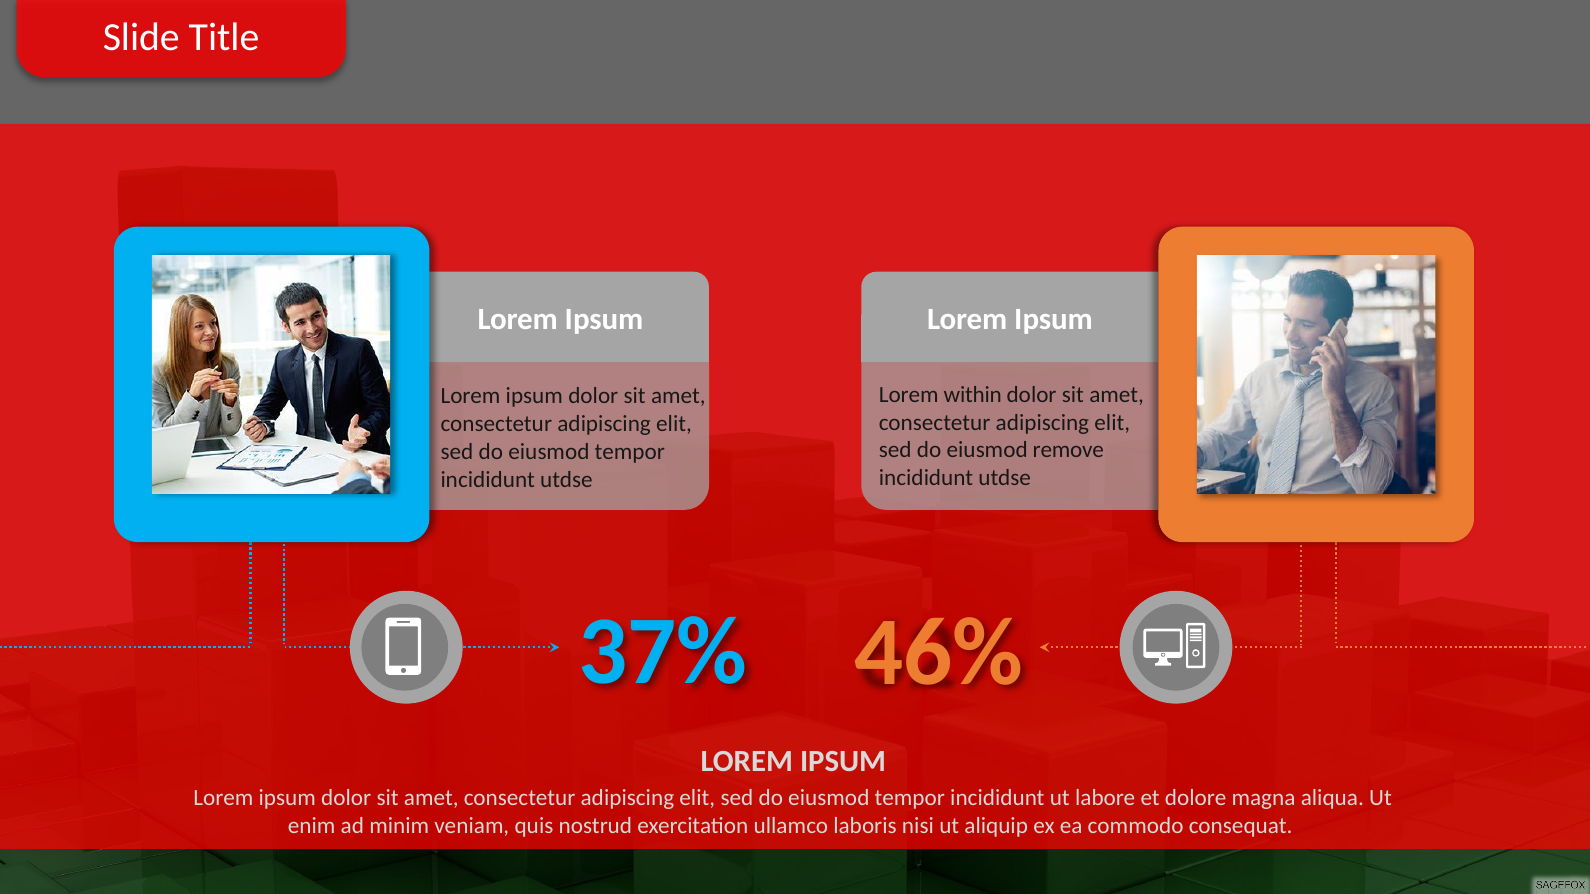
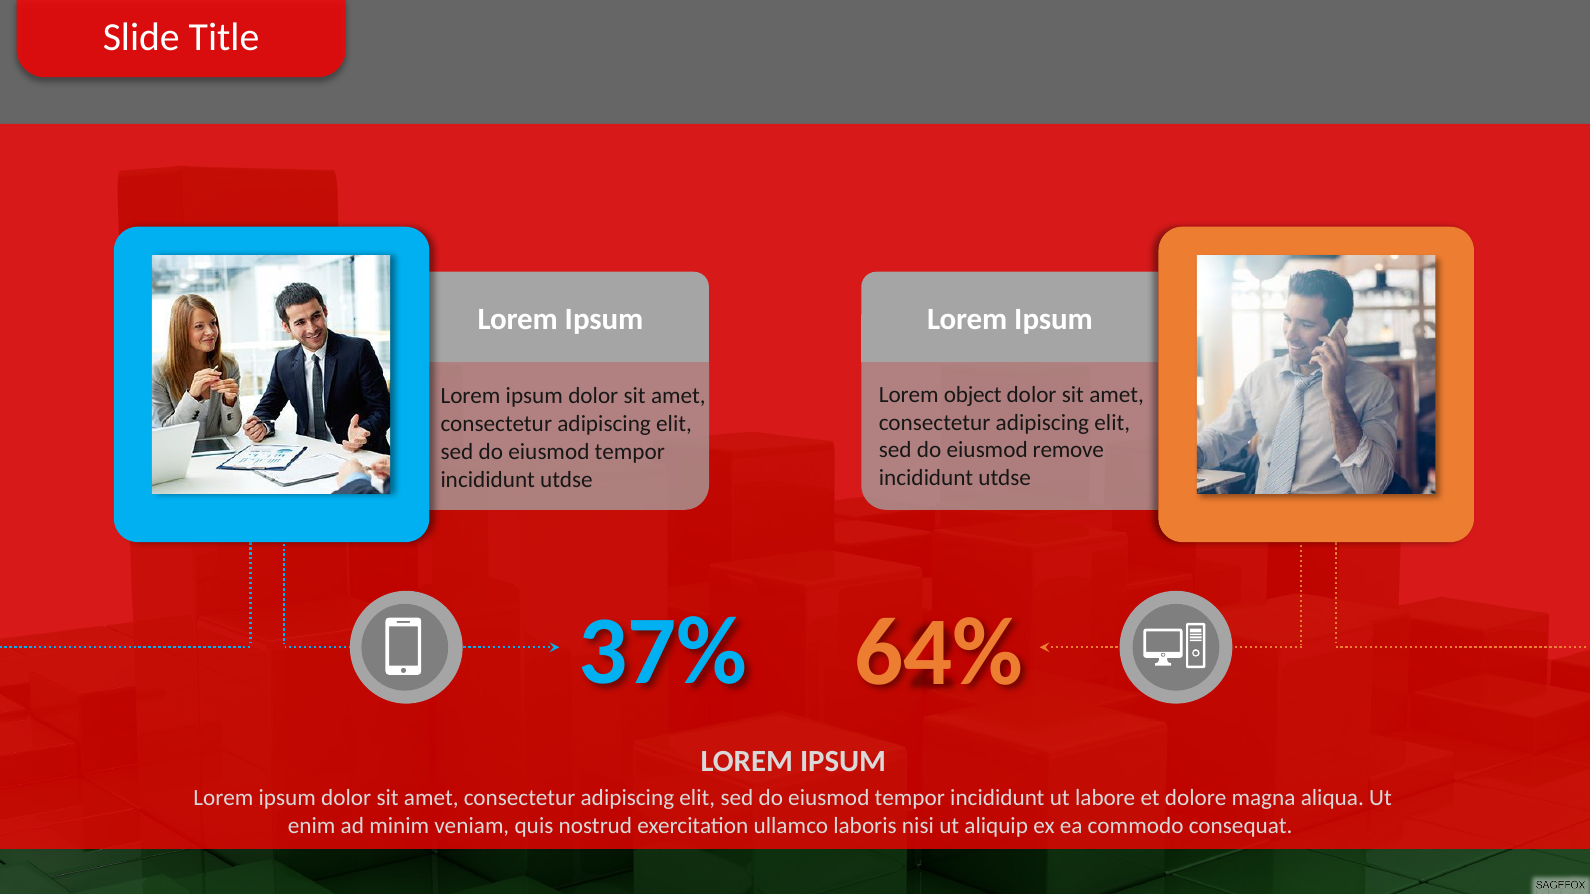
within: within -> object (973, 395)
46%: 46% -> 64% (939, 652)
